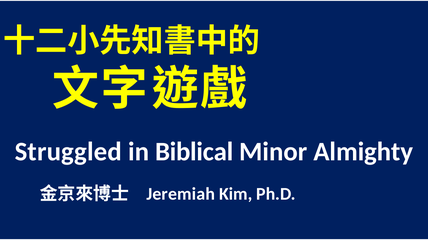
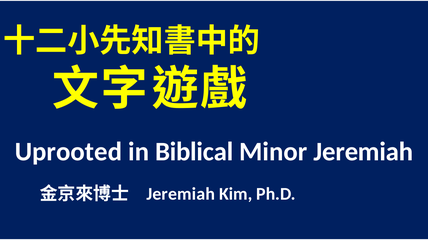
Struggled: Struggled -> Uprooted (68, 152)
Minor Almighty: Almighty -> Jeremiah (363, 152)
